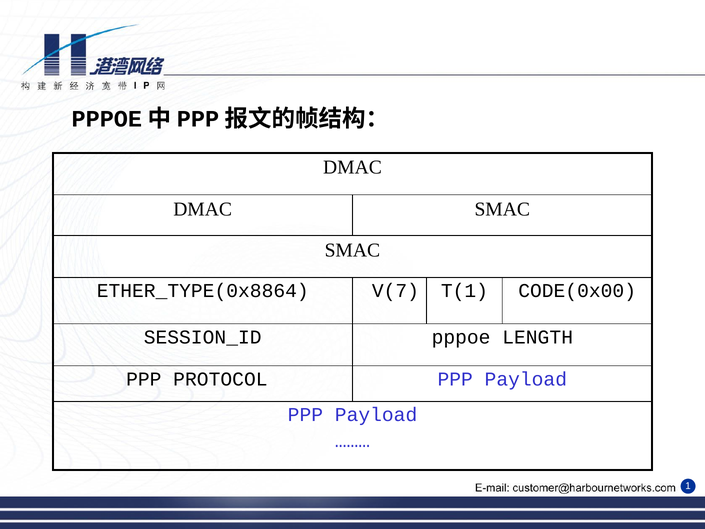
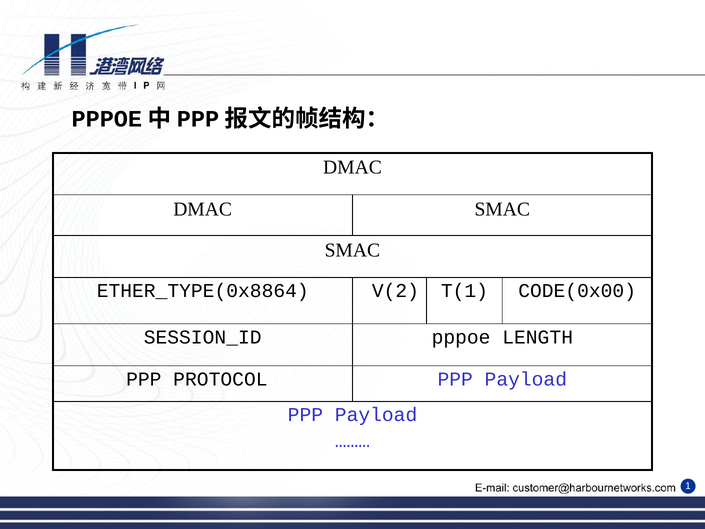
V(7: V(7 -> V(2 (395, 291)
